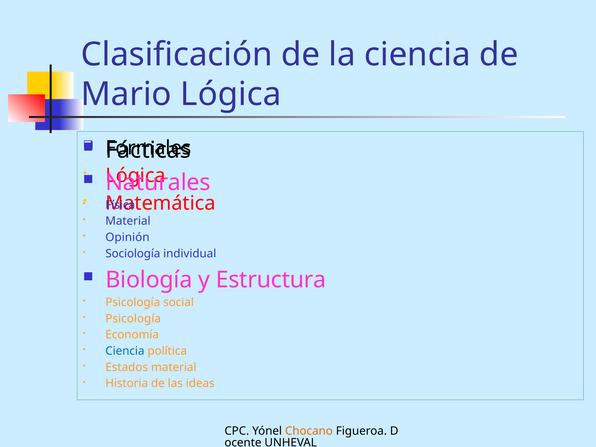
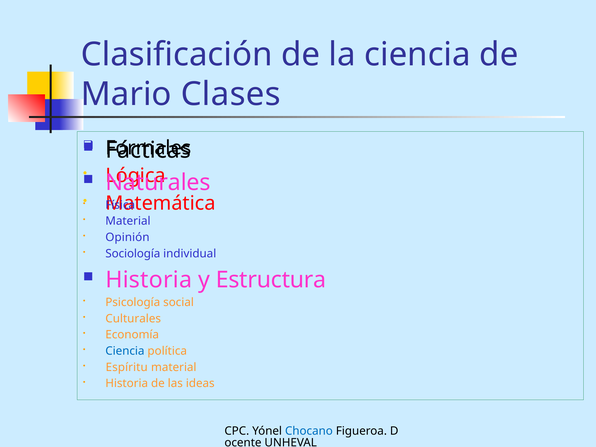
Mario Lógica: Lógica -> Clases (231, 94)
Biología: Biología -> Historia (149, 280)
Psicología: Psicología -> Culturales (133, 319)
Estados: Estados -> Espíritu (127, 367)
Chocano colour: orange -> blue (309, 431)
